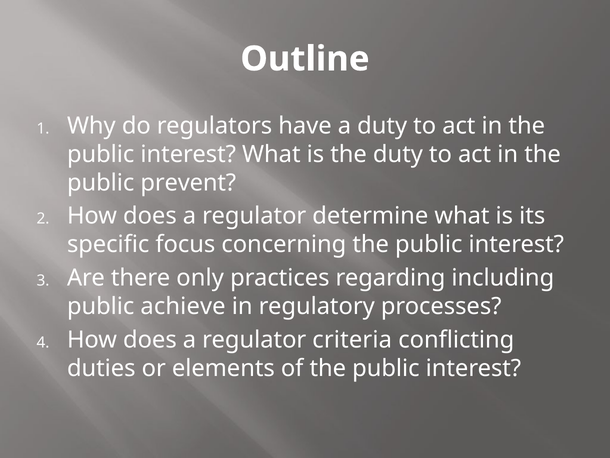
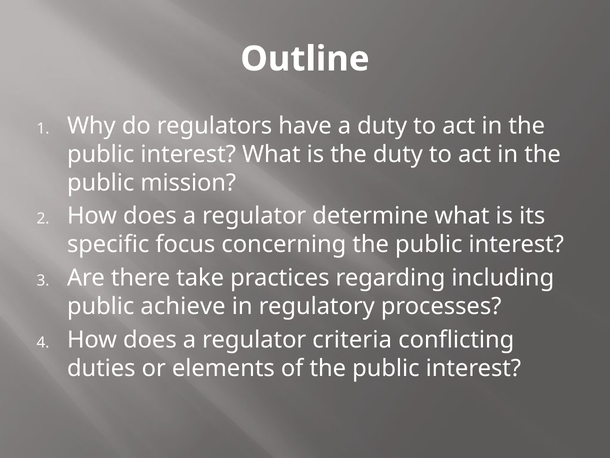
prevent: prevent -> mission (188, 183)
only: only -> take (200, 278)
